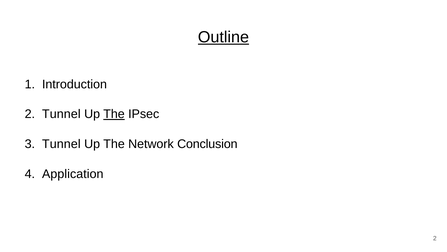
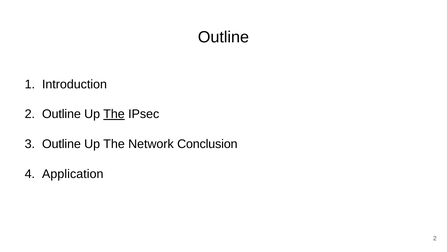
Outline underline: present -> none (223, 37)
2 Tunnel: Tunnel -> Outline (61, 114)
Tunnel: Tunnel -> Outline (61, 144)
